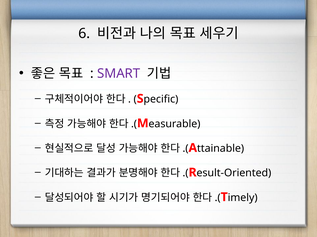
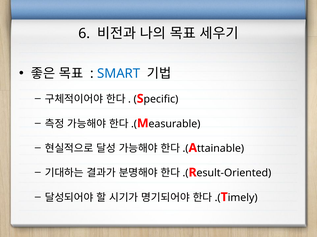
SMART colour: purple -> blue (119, 74)
